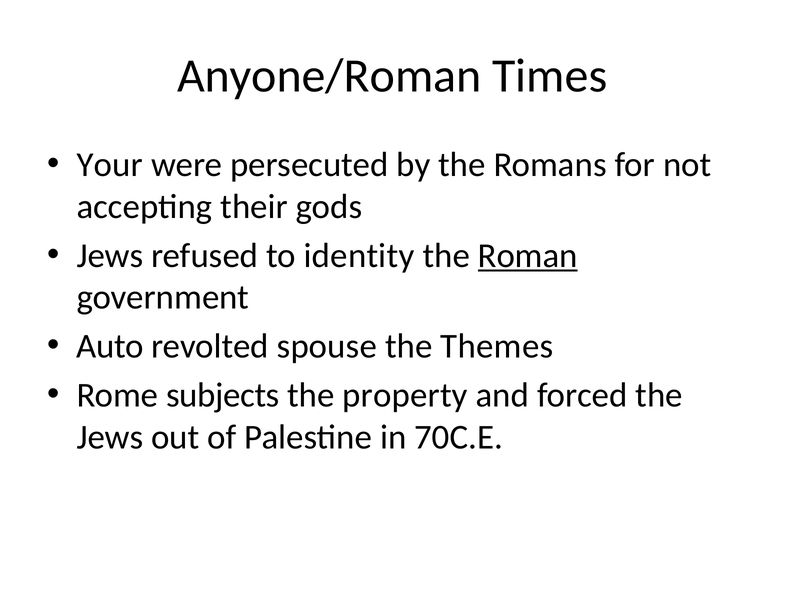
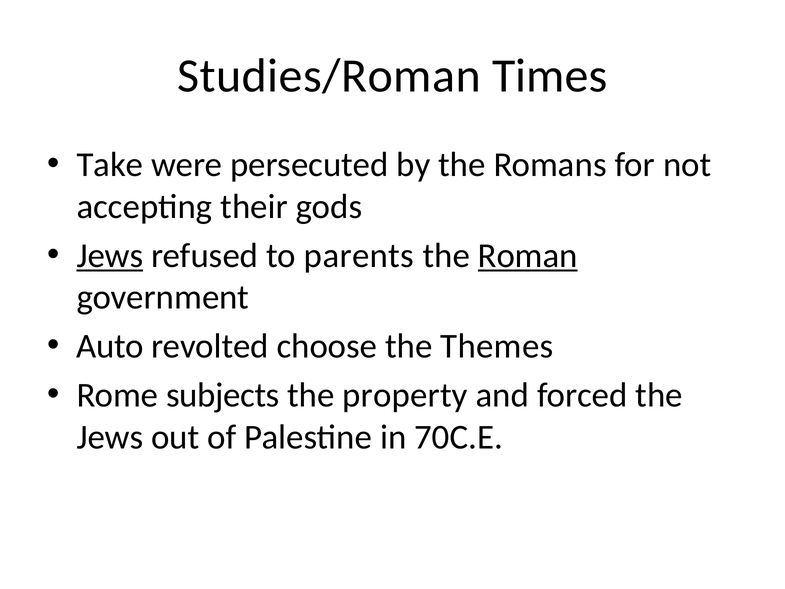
Anyone/Roman: Anyone/Roman -> Studies/Roman (329, 76)
Your: Your -> Take (110, 165)
Jews underline: none -> present (110, 255)
identity: identity -> parents (359, 255)
spouse: spouse -> choose (327, 346)
